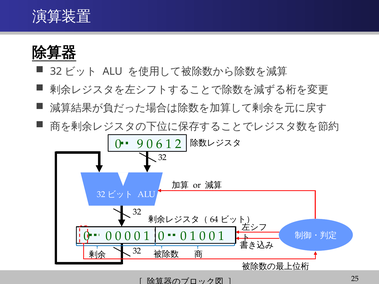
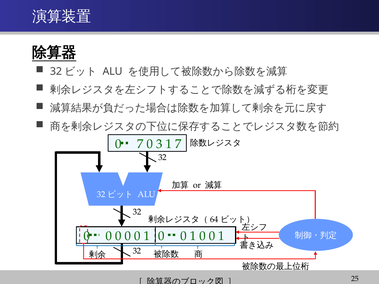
0 9: 9 -> 7 (140, 144)
6: 6 -> 3 (159, 144)
1 2: 2 -> 7 (178, 144)
